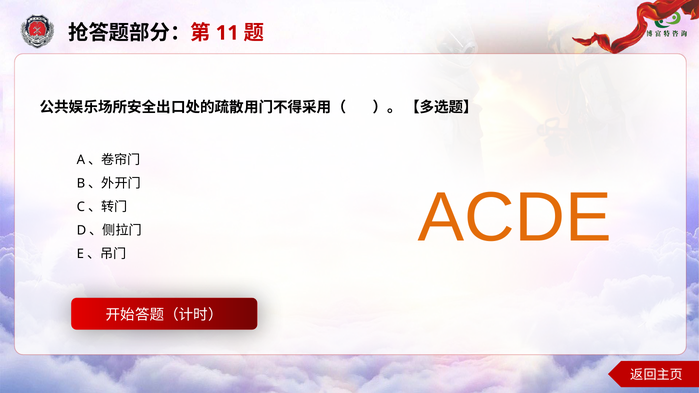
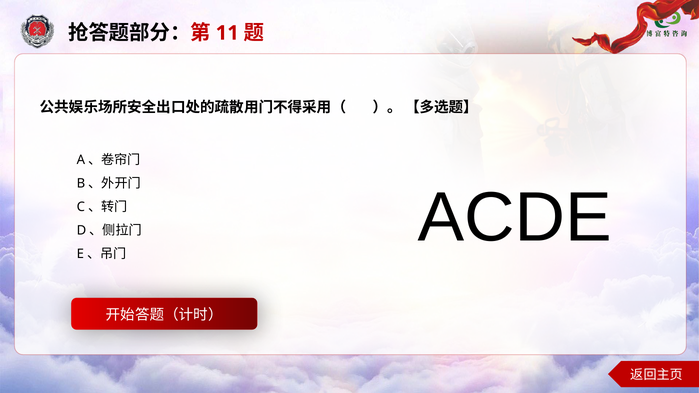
ACDE colour: orange -> black (515, 218)
